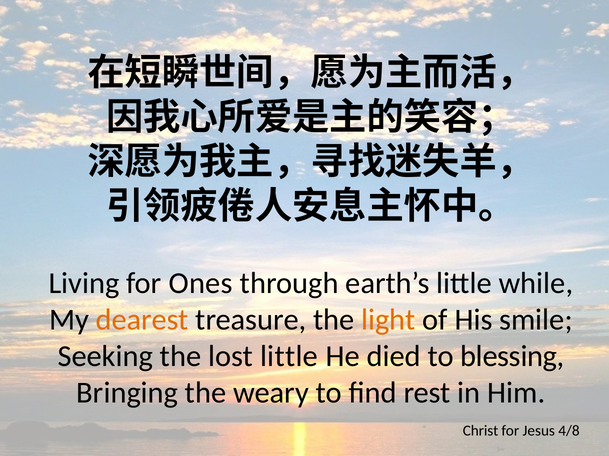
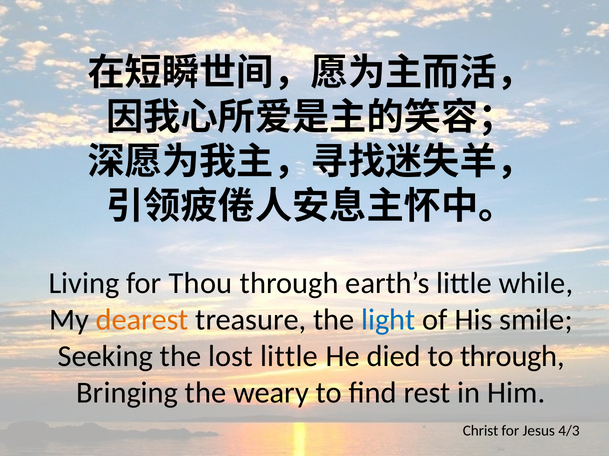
Ones: Ones -> Thou (201, 284)
light colour: orange -> blue (388, 320)
to blessing: blessing -> through (512, 357)
4/8: 4/8 -> 4/3 (569, 431)
